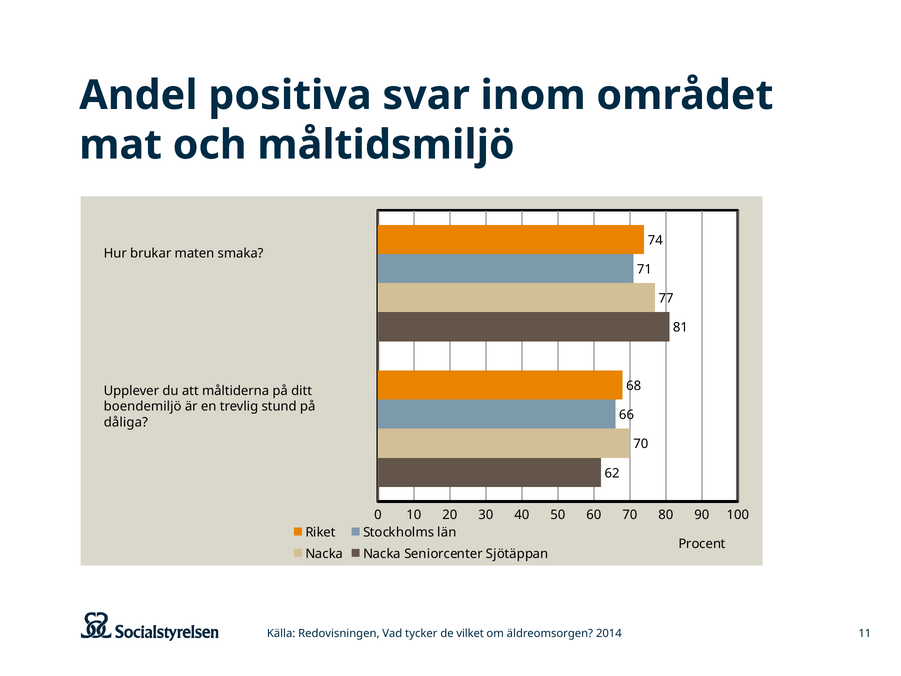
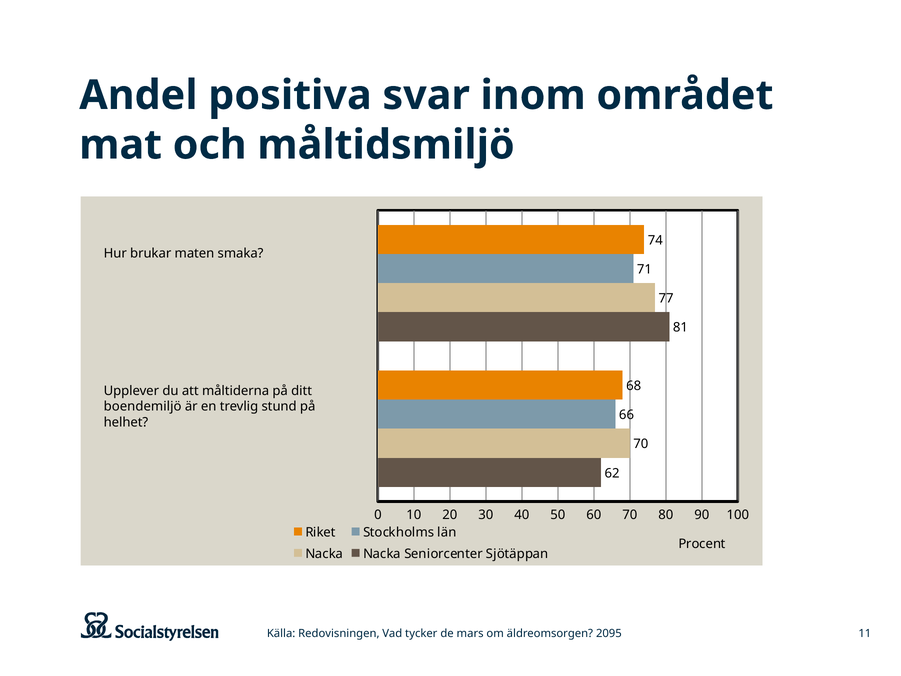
dåliga: dåliga -> helhet (126, 422)
vilket: vilket -> mars (470, 633)
2014: 2014 -> 2095 (609, 633)
